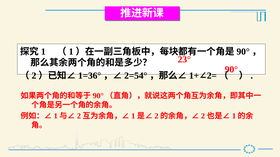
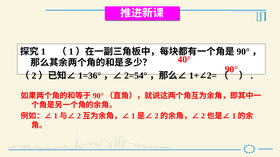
23°: 23° -> 40° (184, 60)
